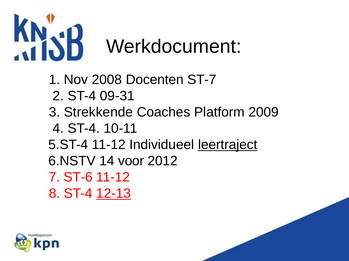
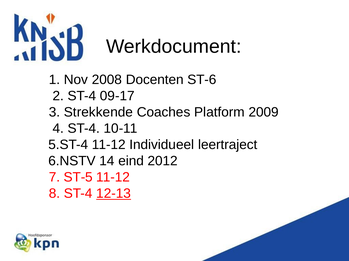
ST-7: ST-7 -> ST-6 (202, 80)
09-31: 09-31 -> 09-17 (117, 96)
leertraject underline: present -> none (228, 145)
voor: voor -> eind (131, 161)
ST-6: ST-6 -> ST-5 (78, 178)
